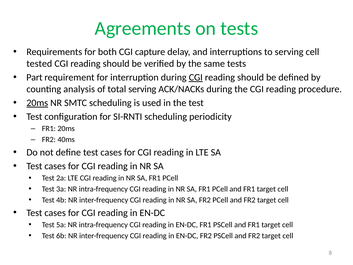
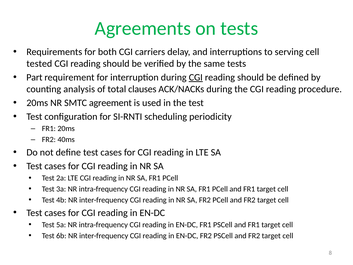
capture: capture -> carriers (150, 52)
total serving: serving -> clauses (142, 89)
20ms underline: present -> none (37, 103)
SMTC scheduling: scheduling -> agreement (110, 103)
